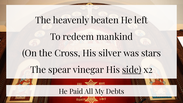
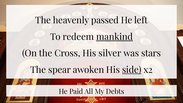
beaten: beaten -> passed (105, 20)
mankind underline: none -> present (114, 37)
vinegar: vinegar -> awoken (88, 70)
